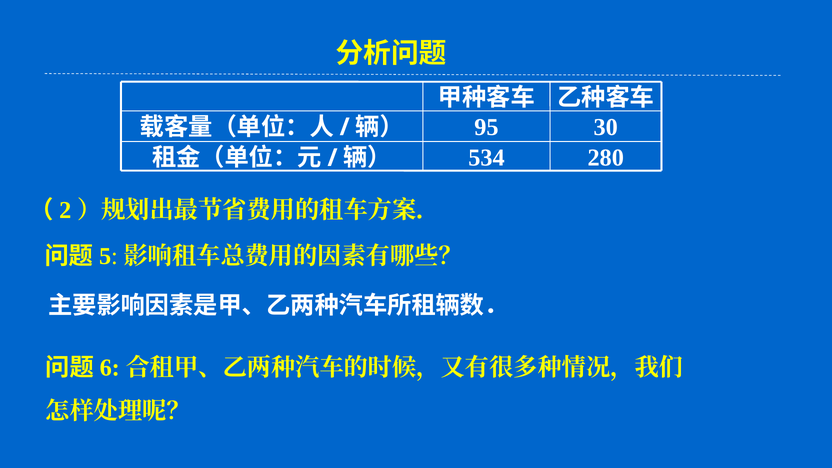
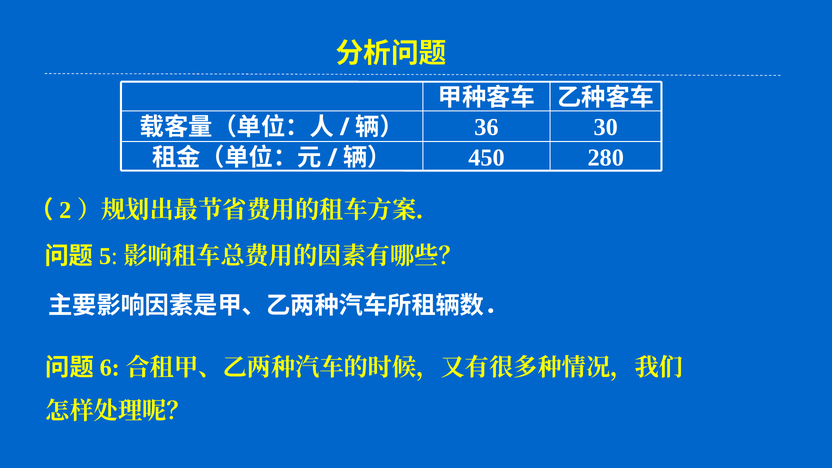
95: 95 -> 36 (486, 127)
534: 534 -> 450 (486, 158)
